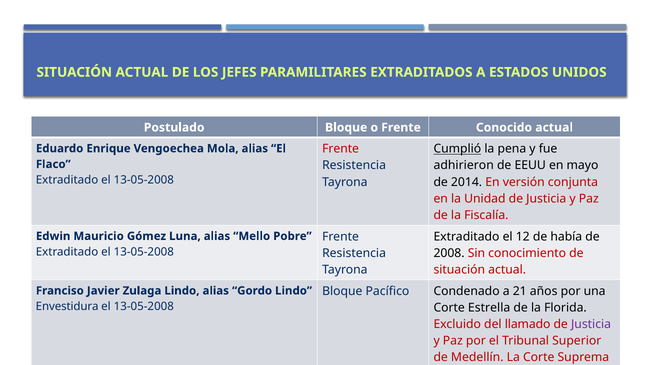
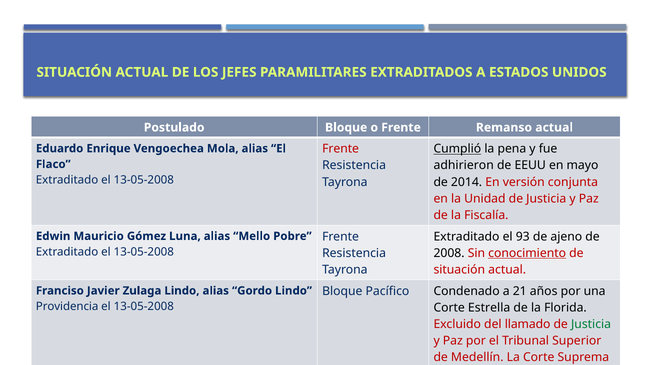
Conocido: Conocido -> Remanso (504, 128)
12: 12 -> 93 (523, 237)
había: había -> ajeno (566, 237)
conocimiento underline: none -> present (527, 254)
Envestidura: Envestidura -> Providencia (67, 307)
Justicia colour: purple -> green (591, 325)
